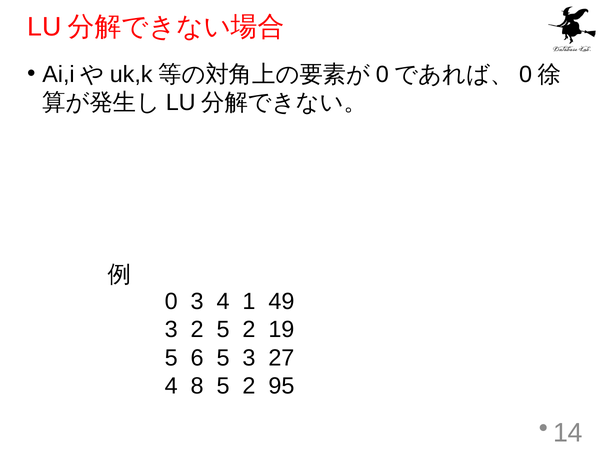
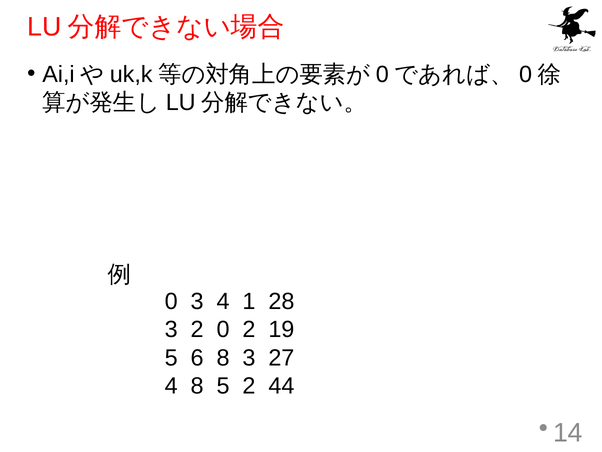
49: 49 -> 28 (281, 301)
2 5: 5 -> 0 (223, 329)
6 5: 5 -> 8 (223, 357)
95: 95 -> 44 (281, 386)
